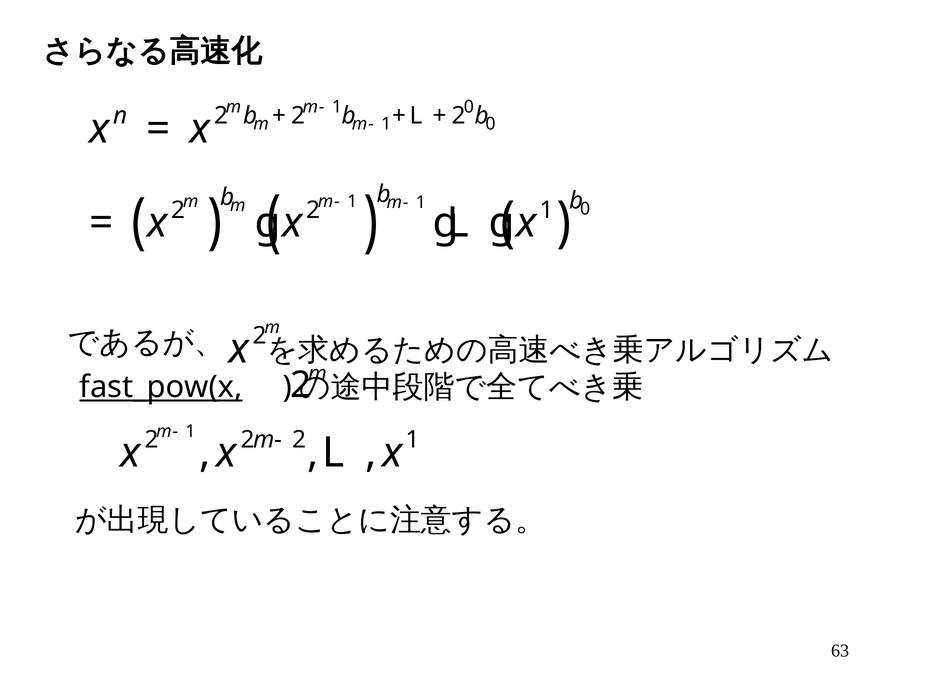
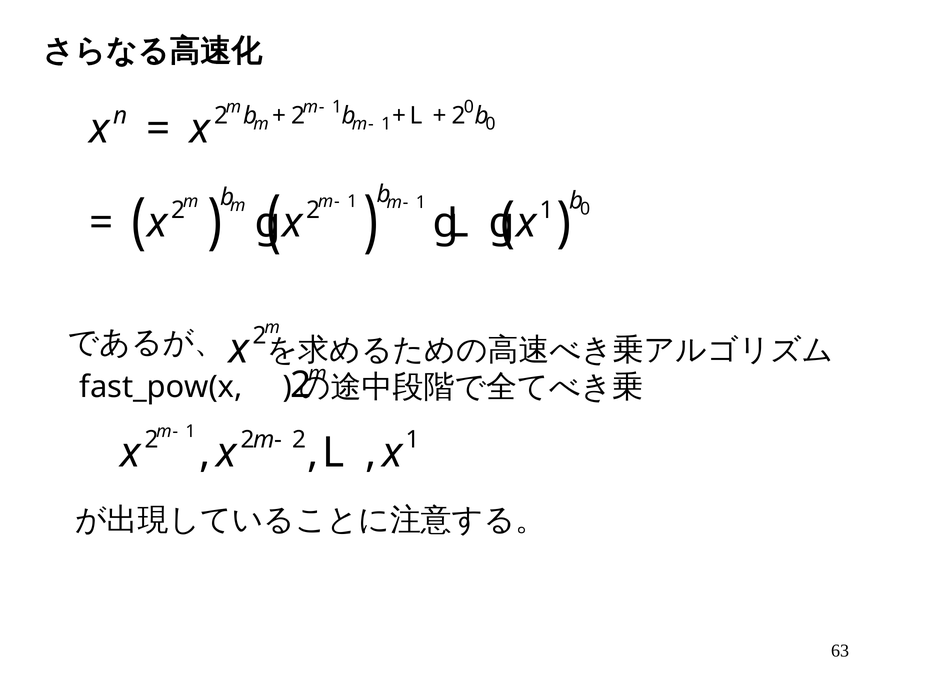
fast_pow(x underline: present -> none (161, 387)
